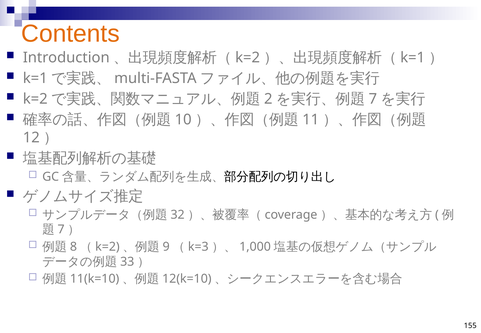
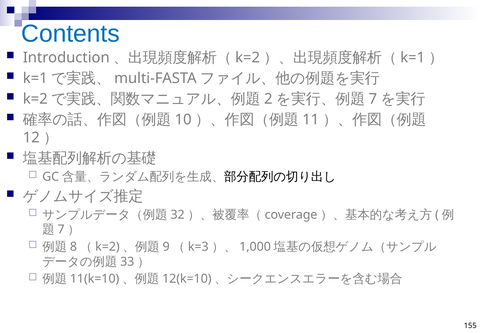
Contents colour: orange -> blue (71, 34)
